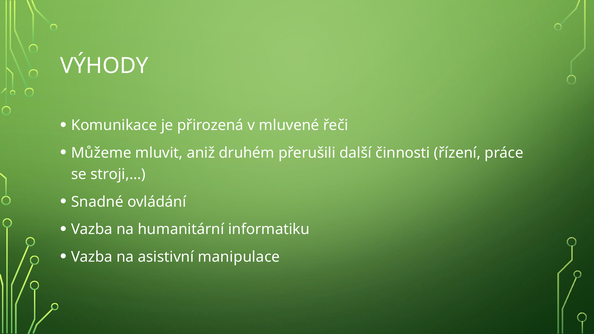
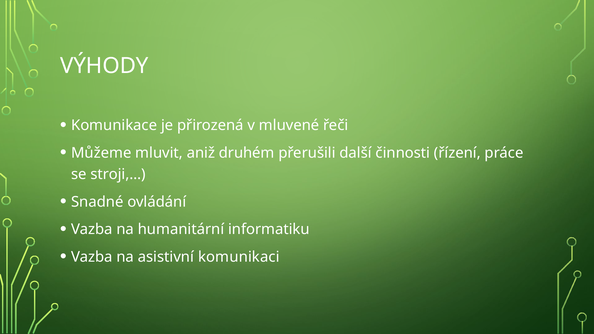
manipulace: manipulace -> komunikaci (239, 257)
